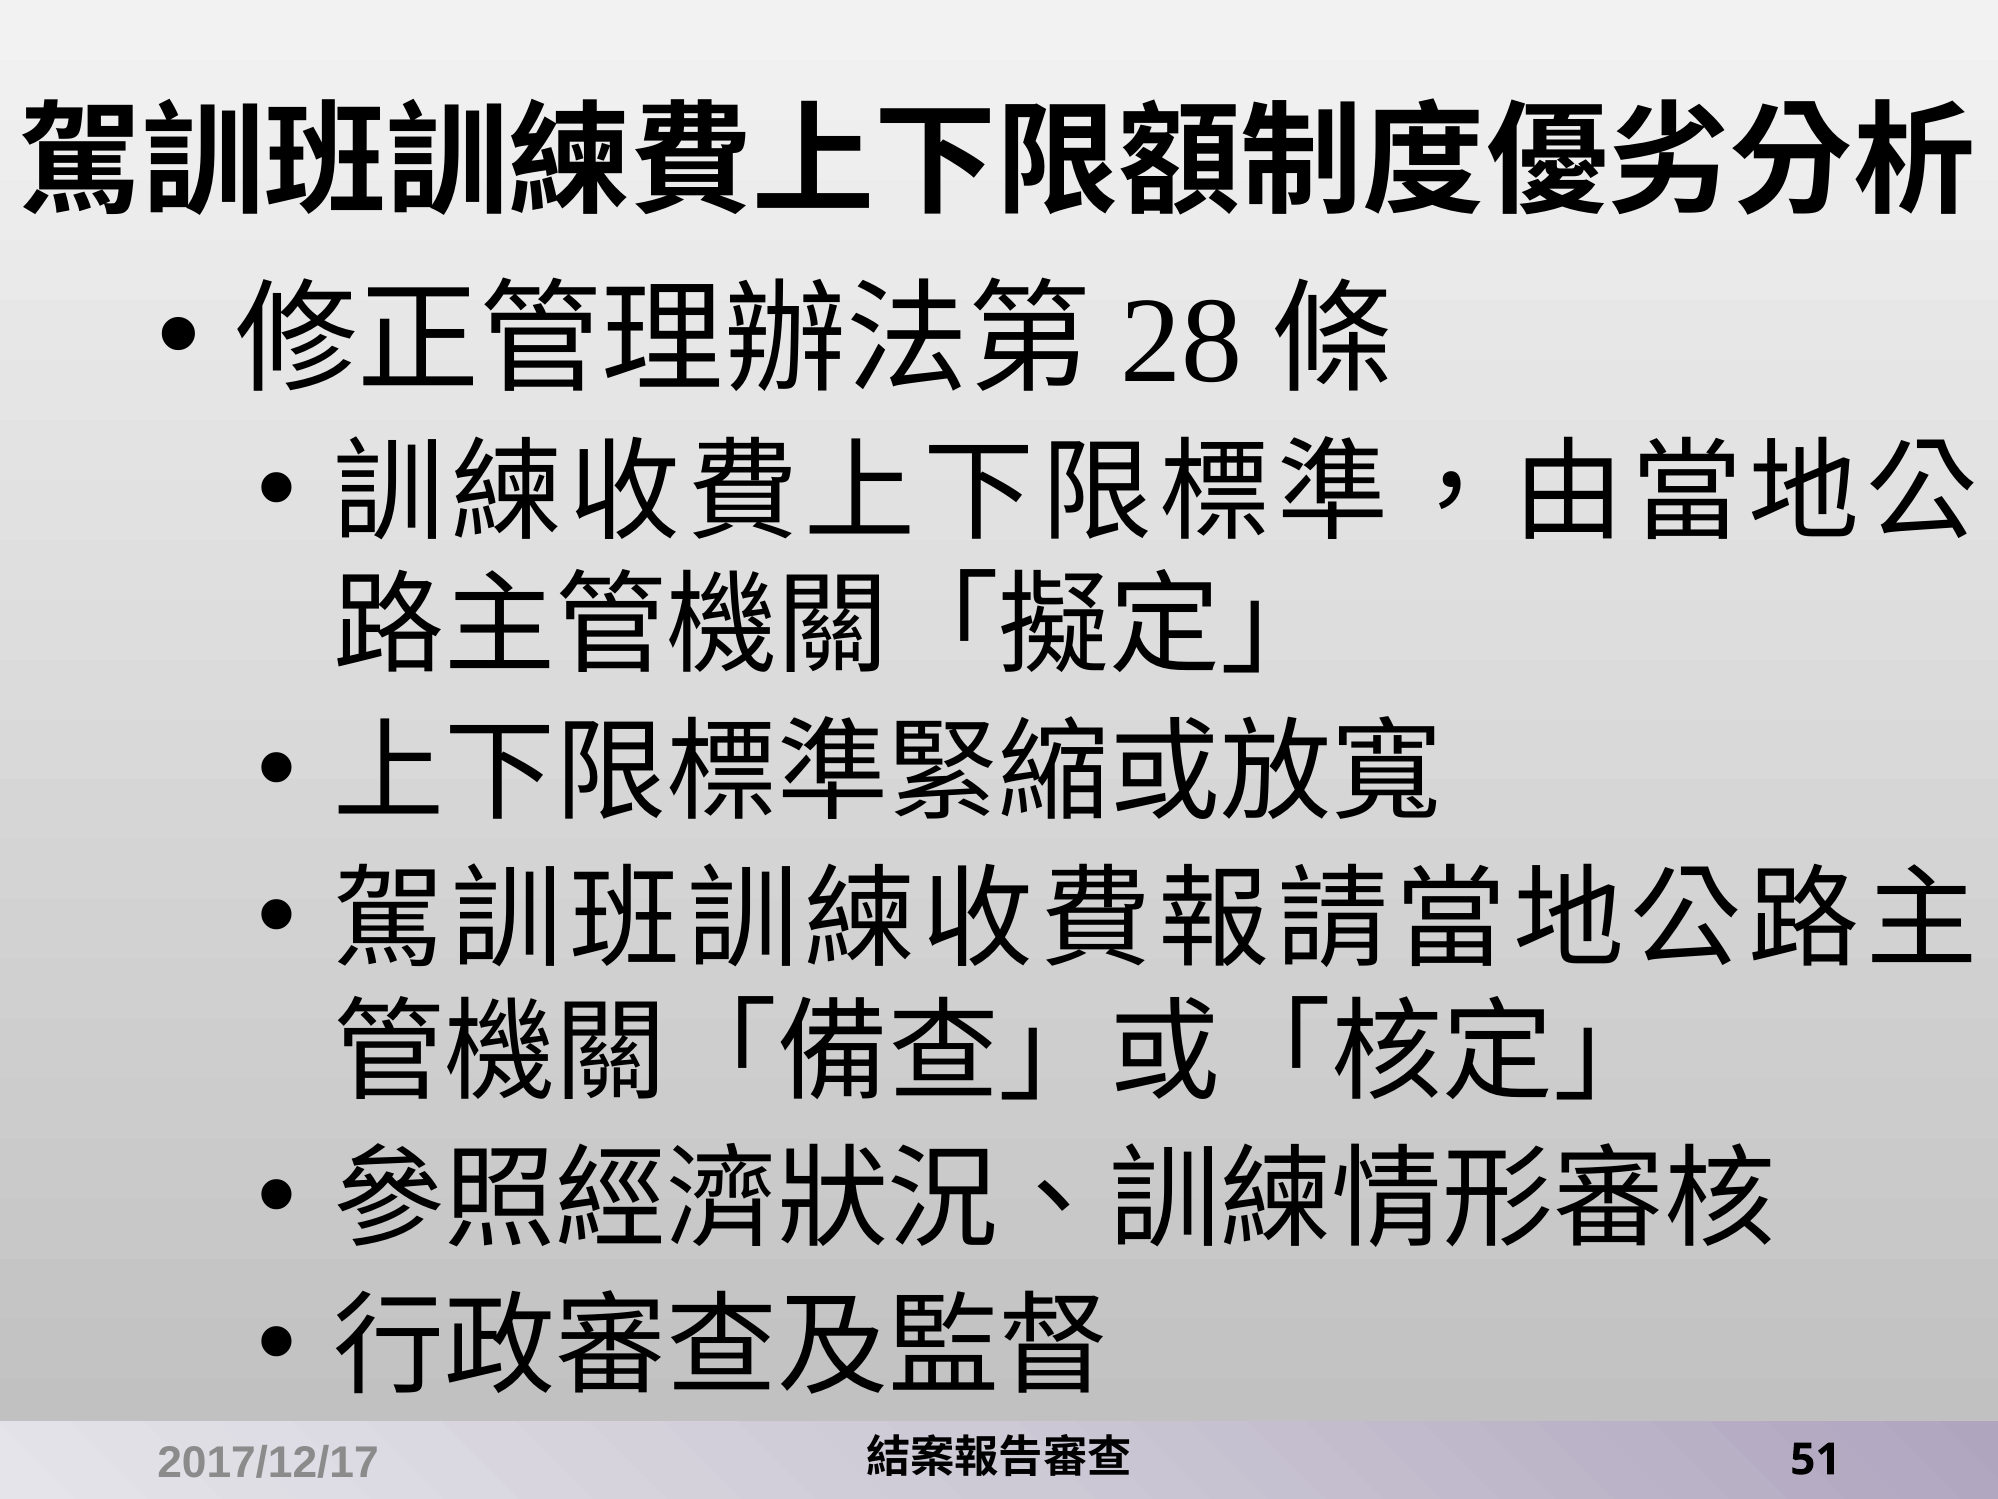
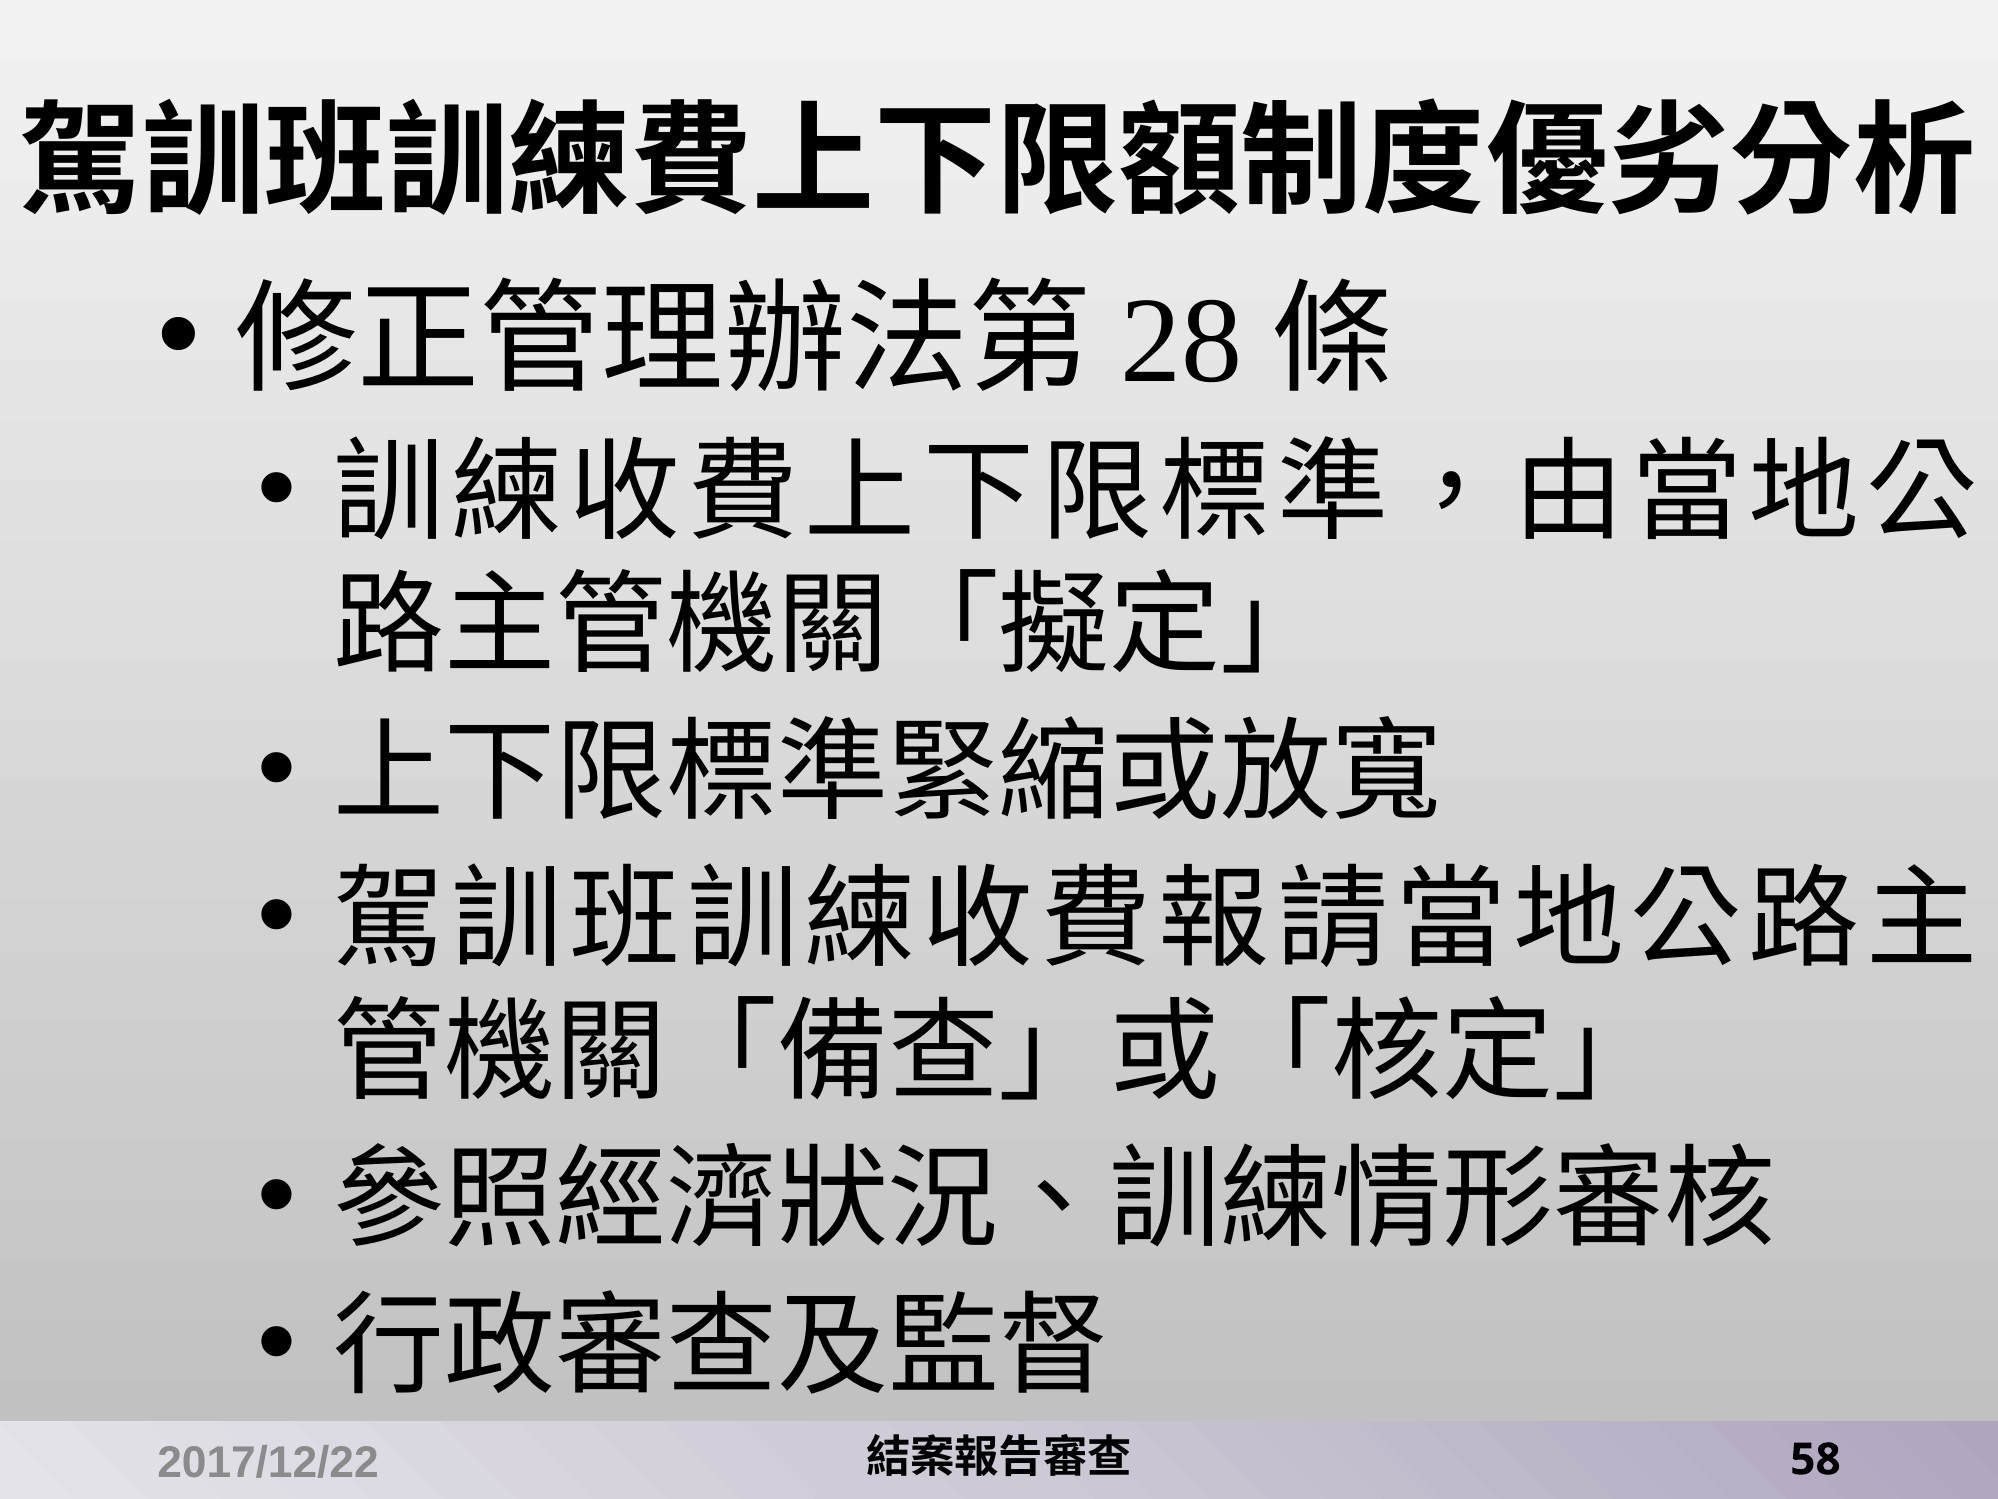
51: 51 -> 58 (1815, 1459)
2017/12/17: 2017/12/17 -> 2017/12/22 (268, 1463)
